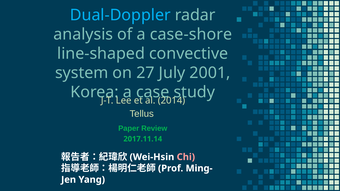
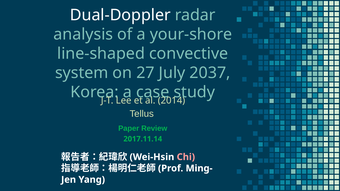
Dual-Doppler colour: light blue -> white (120, 15)
case-shore: case-shore -> your-shore (191, 34)
2001: 2001 -> 2037 (210, 73)
